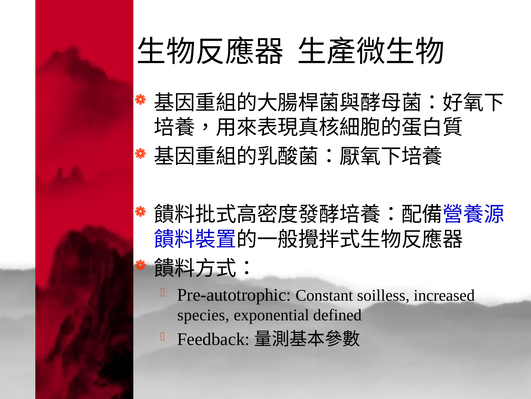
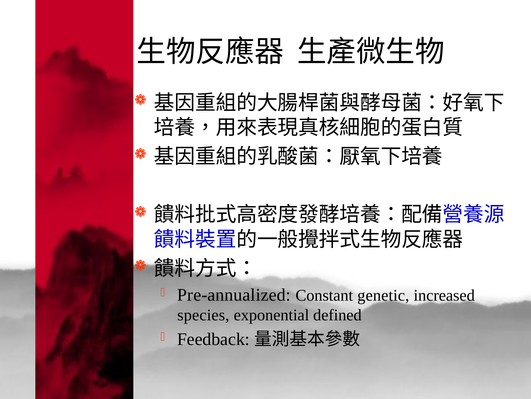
Pre-autotrophic: Pre-autotrophic -> Pre-annualized (234, 294)
soilless: soilless -> genetic (383, 295)
